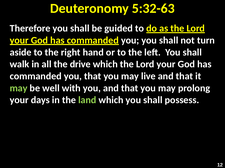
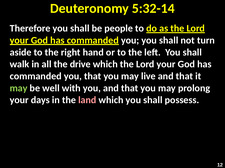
5:32-63: 5:32-63 -> 5:32-14 (153, 8)
guided: guided -> people (119, 28)
land colour: light green -> pink (87, 100)
